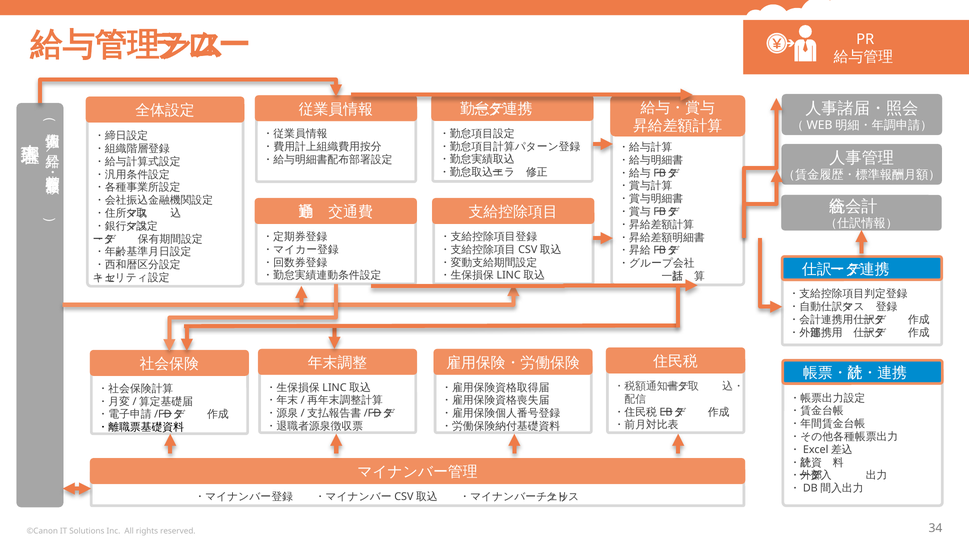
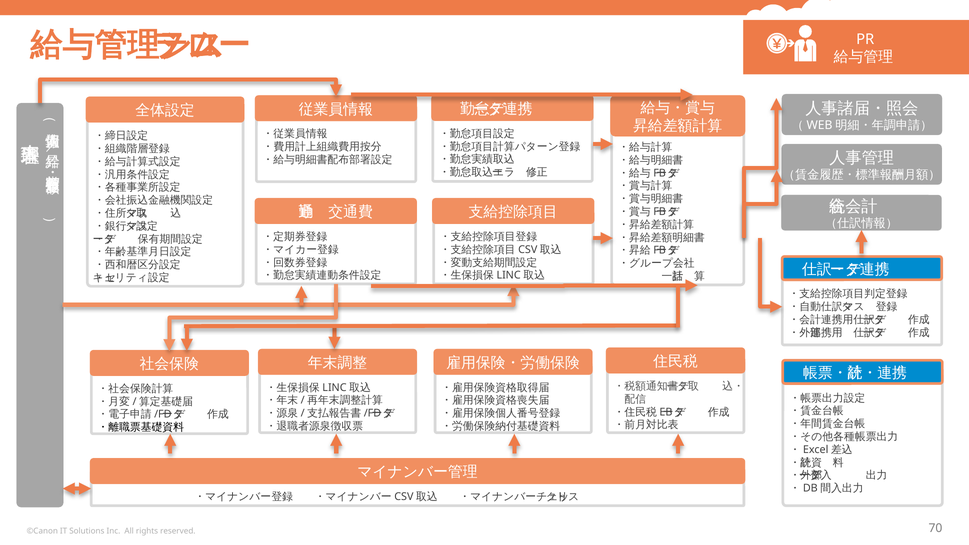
34: 34 -> 70 (935, 529)
